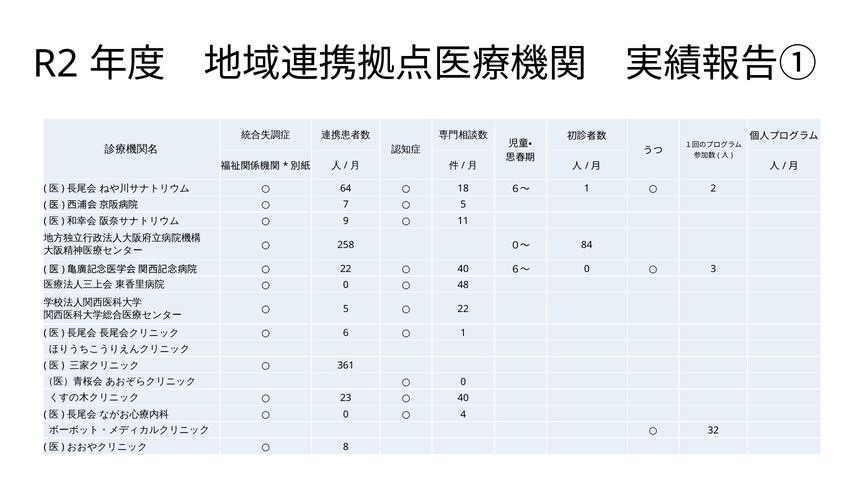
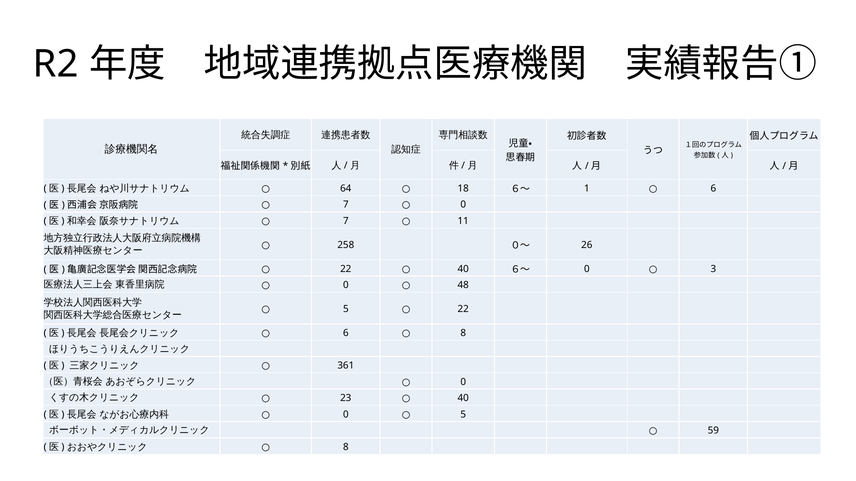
2: 2 -> 6 (713, 189)
5: 5 -> 0 (463, 205)
9: 9 -> 7 (346, 221)
84: 84 -> 26 (587, 245)
1: 1 -> 8 (463, 333)
4: 4 -> 5 (463, 415)
32: 32 -> 59 (713, 431)
